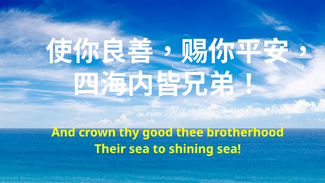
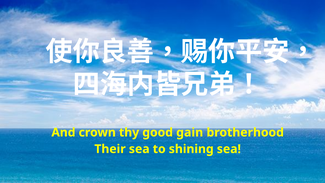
thee: thee -> gain (190, 132)
